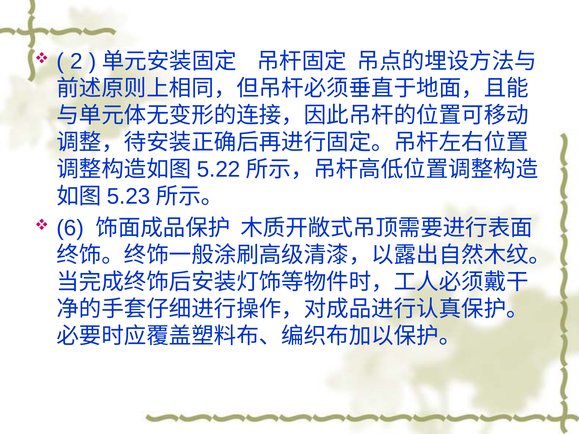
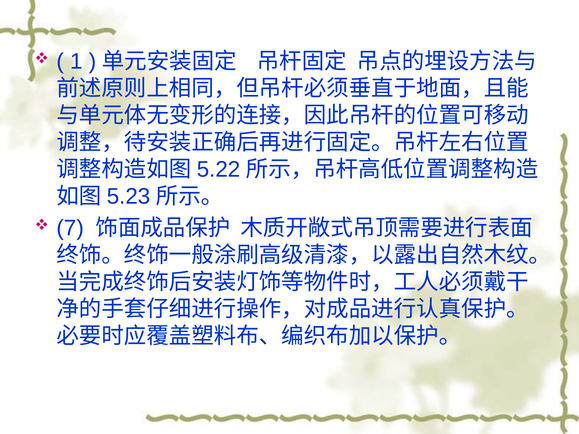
2: 2 -> 1 (76, 61)
6: 6 -> 7 (70, 228)
